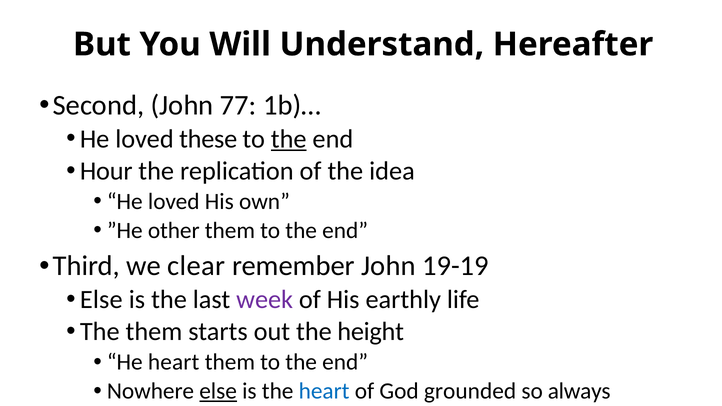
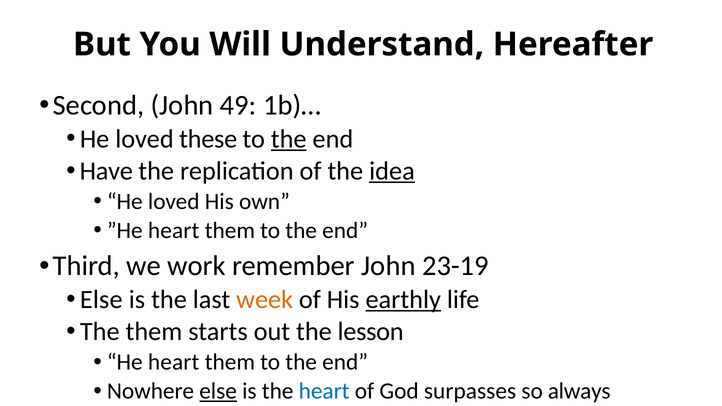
77: 77 -> 49 (238, 105)
Hour: Hour -> Have (106, 171)
idea underline: none -> present (392, 171)
”He other: other -> heart (174, 231)
clear: clear -> work (196, 266)
19-19: 19-19 -> 23-19 (455, 266)
week colour: purple -> orange (265, 300)
earthly underline: none -> present (403, 300)
height: height -> lesson (371, 332)
grounded: grounded -> surpasses (470, 391)
